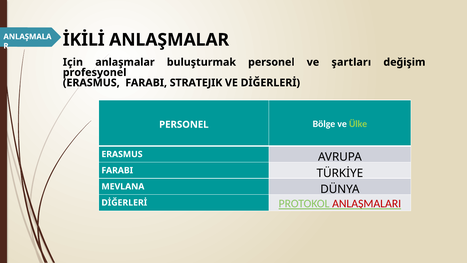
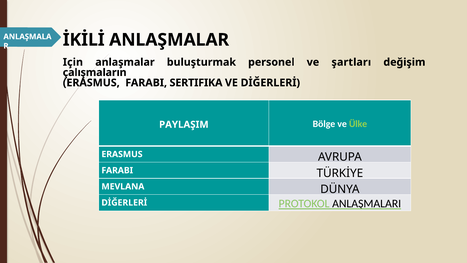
profesyonel: profesyonel -> çalışmaların (95, 72)
STRATEJIK: STRATEJIK -> SERTIFIKA (196, 83)
PERSONEL: PERSONEL -> PAYLAŞIM (184, 124)
ANLAŞMALARI colour: red -> black (367, 204)
